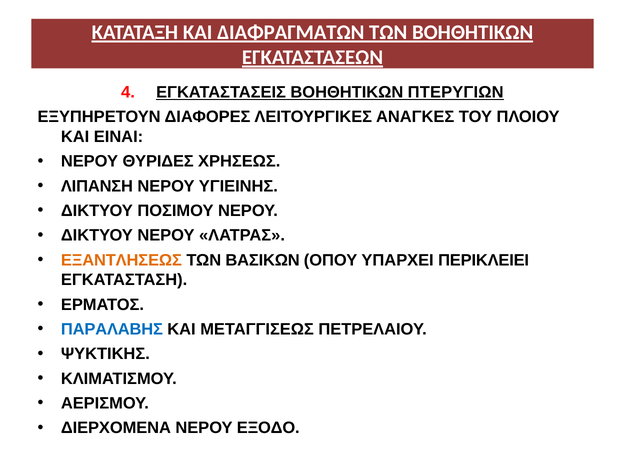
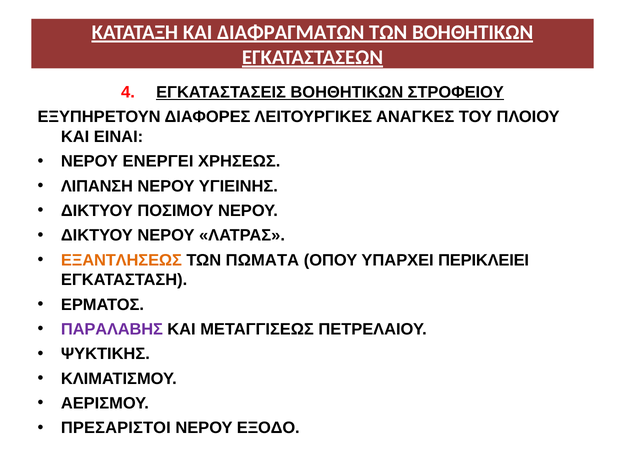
ΠΤΕΡΥΓΙΩΝ: ΠΤΕΡΥΓΙΩΝ -> ΣΤΡΟΦΕΙΟΥ (456, 92)
ΘΥΡΙΔΕΣ: ΘΥΡΙΔΕΣ -> ΕΝΕΡΓΕΙ (158, 161)
ΒΑΣΙΚΩΝ: ΒΑΣΙΚΩΝ -> ΠΩΜΑΤΑ (262, 260)
ΠΑΡΑΛΑΒΗΣ colour: blue -> purple (112, 329)
ΔΙΕΡΧΟΜΕΝΑ: ΔΙΕΡΧΟΜΕΝΑ -> ΠΡΕΣΑΡΙΣΤΟΙ (116, 428)
